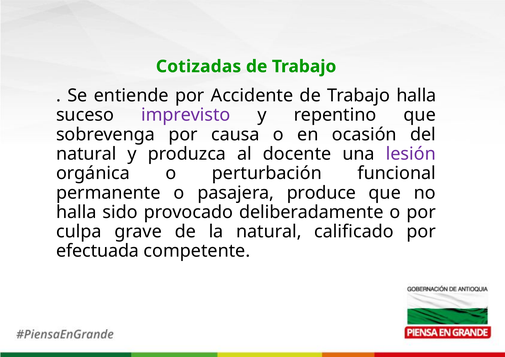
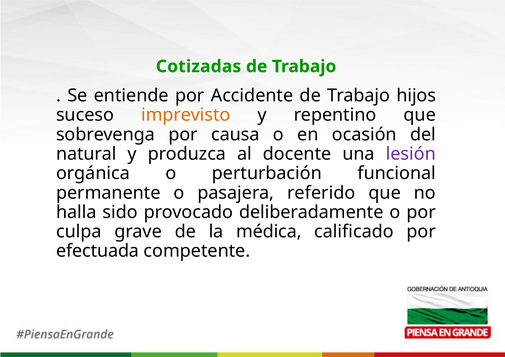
Trabajo halla: halla -> hijos (416, 96)
imprevisto colour: purple -> orange (186, 115)
produce: produce -> referido (321, 193)
la natural: natural -> médica (269, 232)
